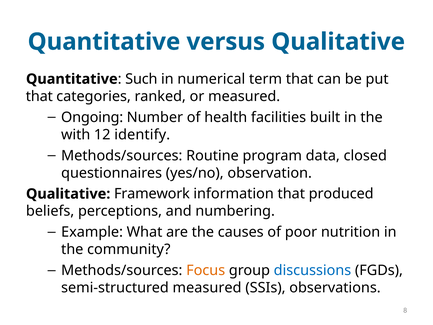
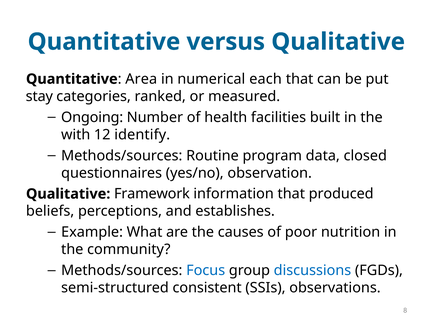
Such: Such -> Area (141, 79)
term: term -> each (266, 79)
that: that -> stay (39, 96)
numbering: numbering -> establishes (235, 211)
Focus colour: orange -> blue (206, 270)
semi-structured measured: measured -> consistent (207, 288)
